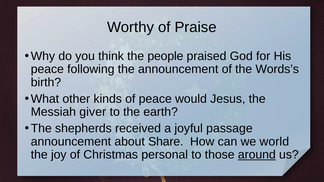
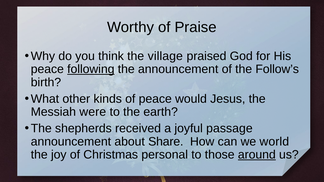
people: people -> village (165, 56)
following underline: none -> present (91, 69)
Words’s: Words’s -> Follow’s (277, 69)
giver: giver -> were (93, 112)
